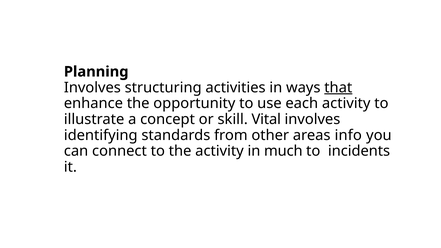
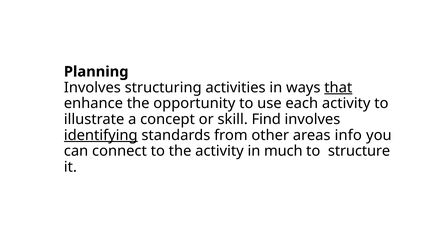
Vital: Vital -> Find (266, 119)
identifying underline: none -> present (101, 135)
incidents: incidents -> structure (359, 151)
